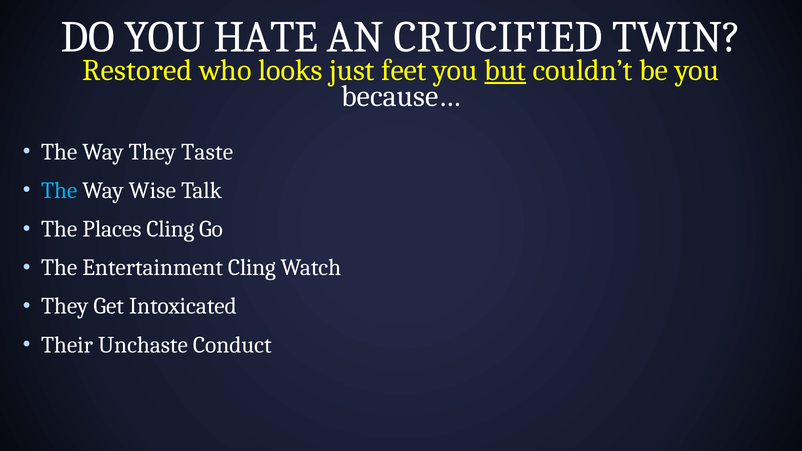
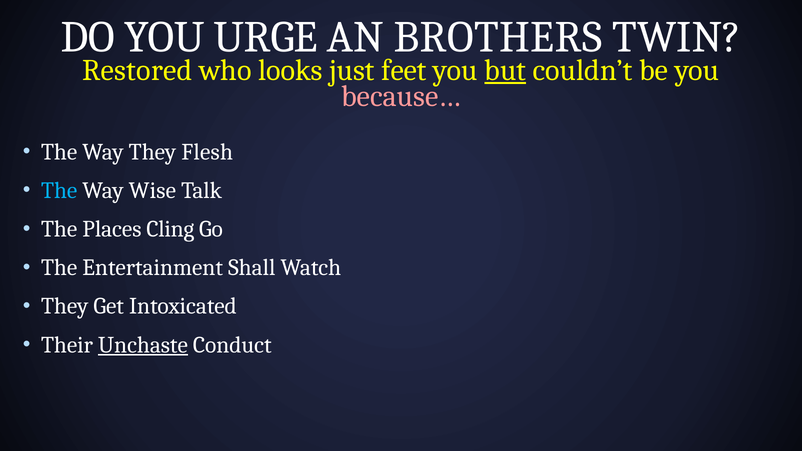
HATE: HATE -> URGE (266, 37)
CRUCIFIED: CRUCIFIED -> BROTHERS (498, 37)
because… colour: white -> pink (401, 96)
Taste: Taste -> Flesh (207, 152)
Entertainment Cling: Cling -> Shall (252, 268)
Unchaste underline: none -> present (143, 345)
